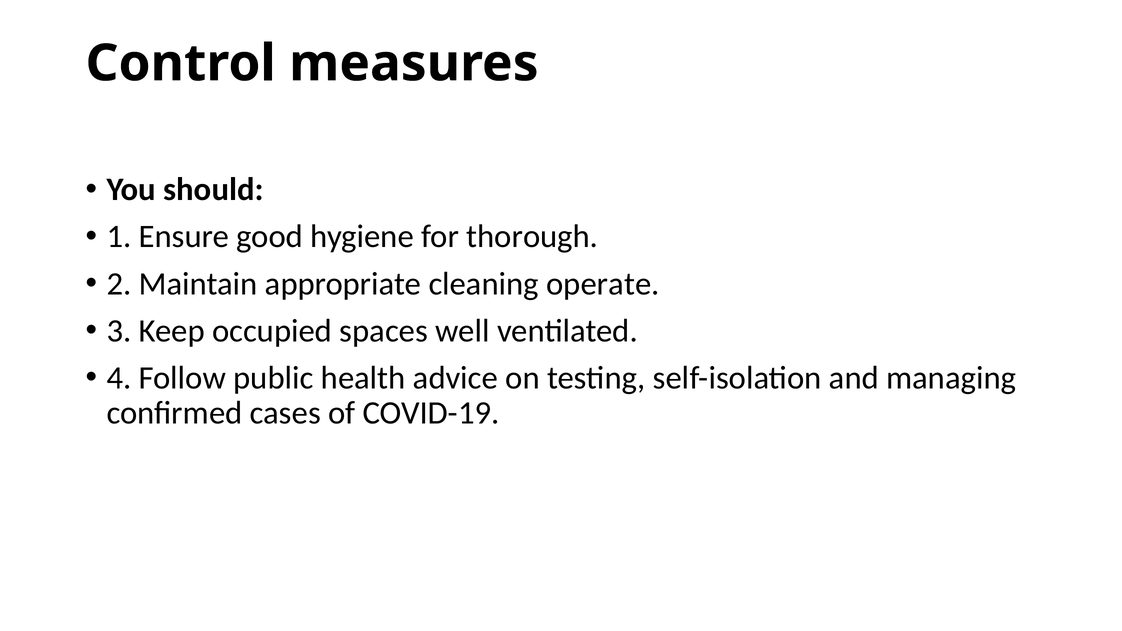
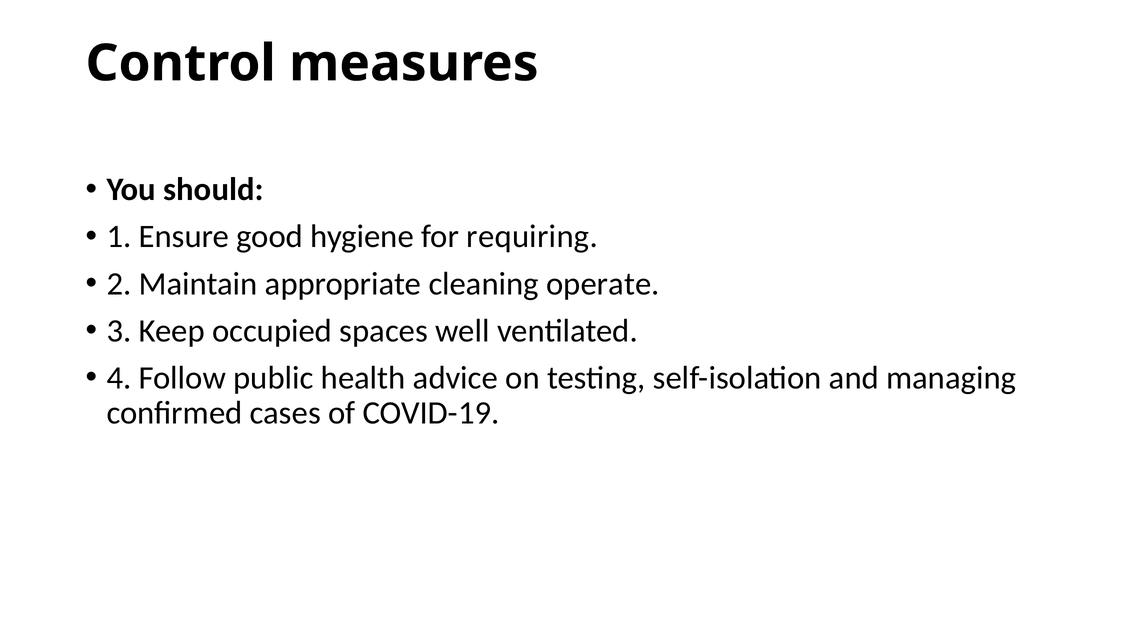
thorough: thorough -> requiring (532, 237)
